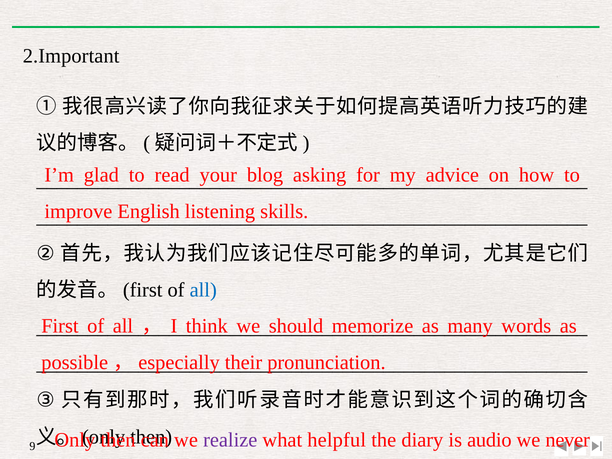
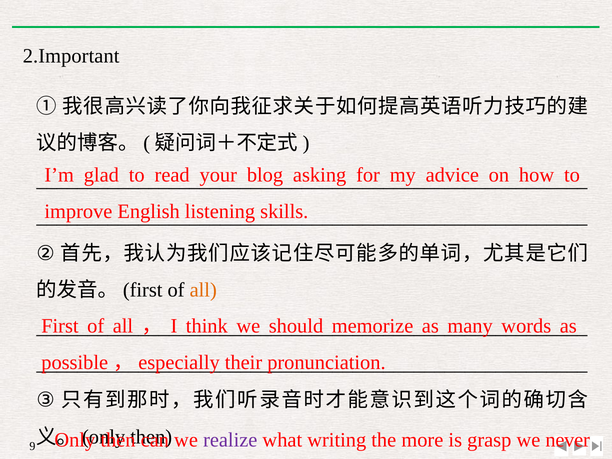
all colour: blue -> orange (203, 290)
helpful: helpful -> writing (337, 440)
diary: diary -> more (422, 440)
is audio: audio -> grasp (489, 440)
